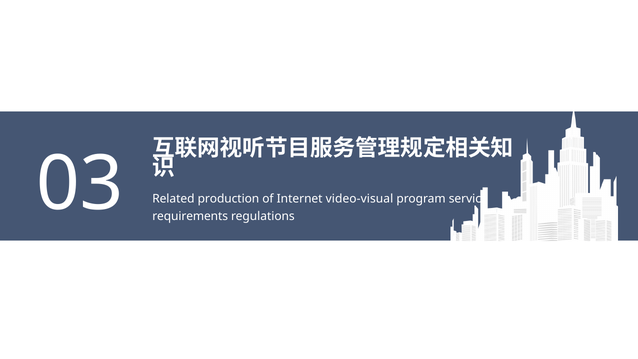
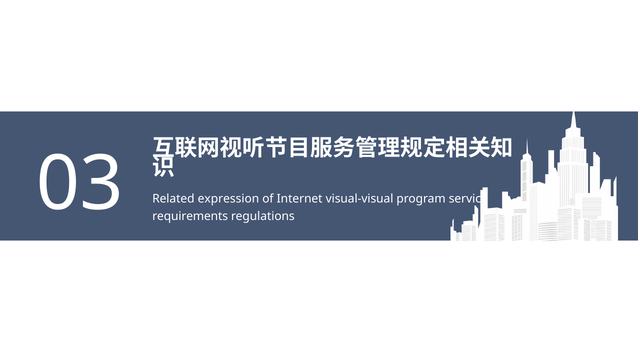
production: production -> expression (228, 199)
video-visual: video-visual -> visual-visual (360, 199)
